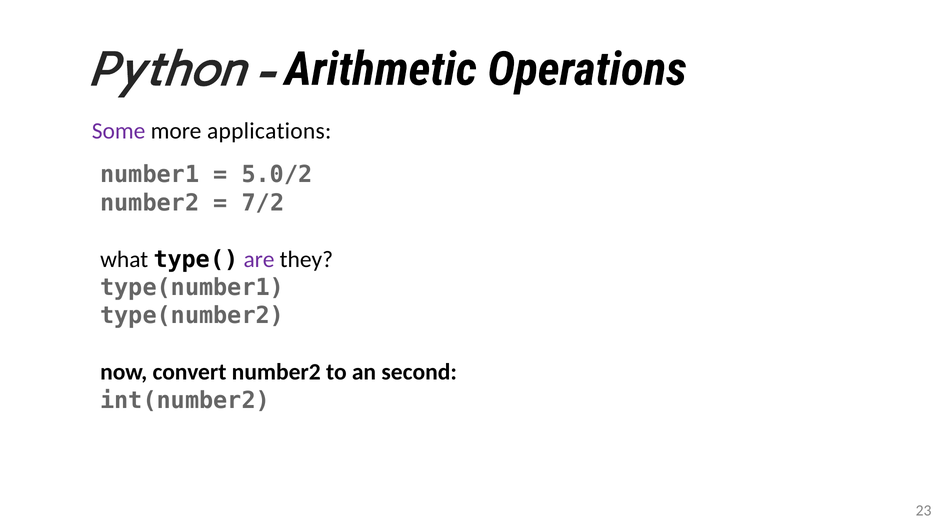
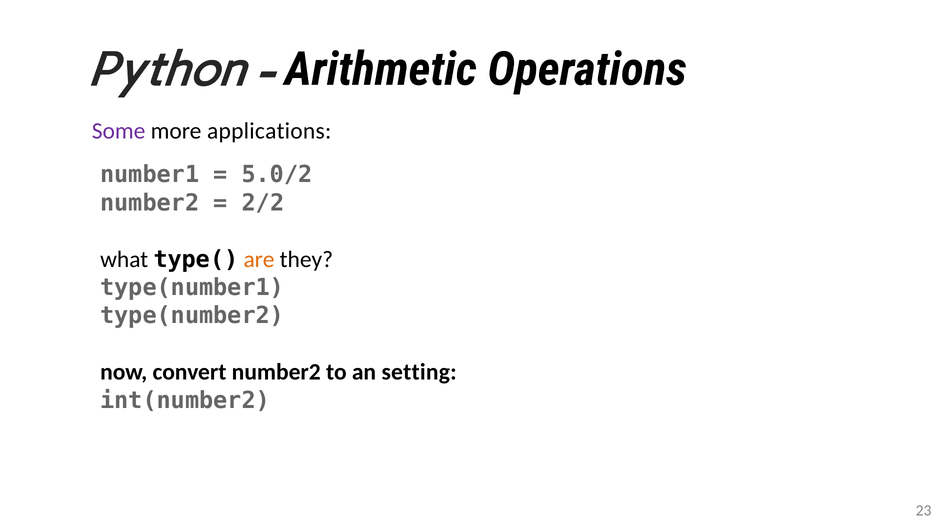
7/2: 7/2 -> 2/2 (263, 203)
are colour: purple -> orange (259, 259)
second: second -> setting (419, 372)
